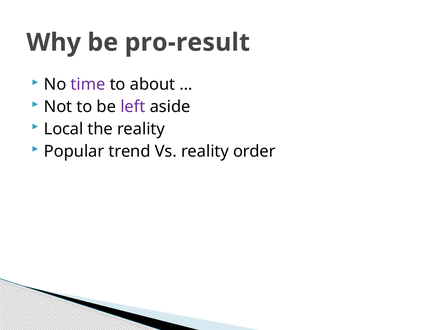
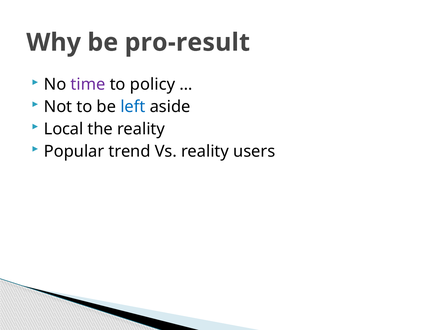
about: about -> policy (152, 84)
left colour: purple -> blue (133, 107)
order: order -> users (254, 151)
